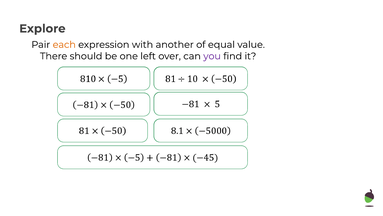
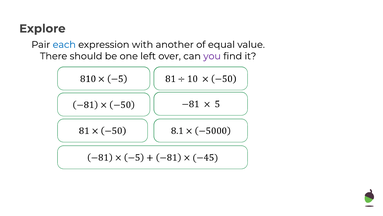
each colour: orange -> blue (64, 45)
